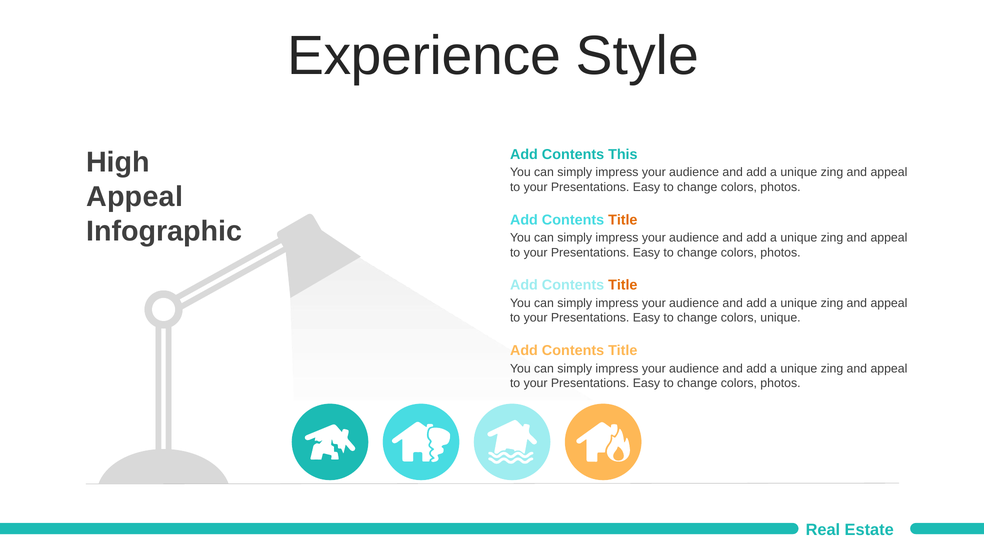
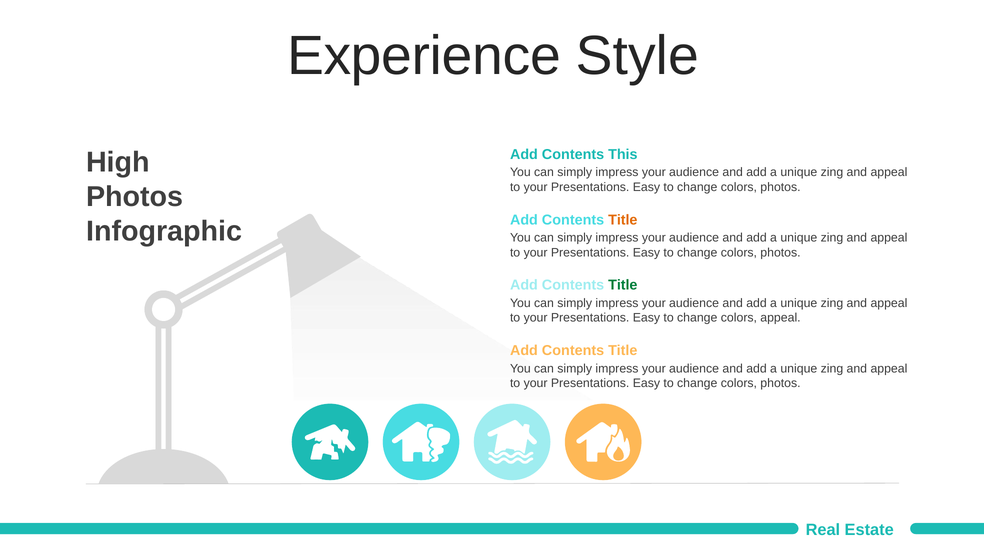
Appeal: Appeal -> Photos (135, 197)
Title colour: orange -> green (623, 285)
colors unique: unique -> appeal (780, 318)
